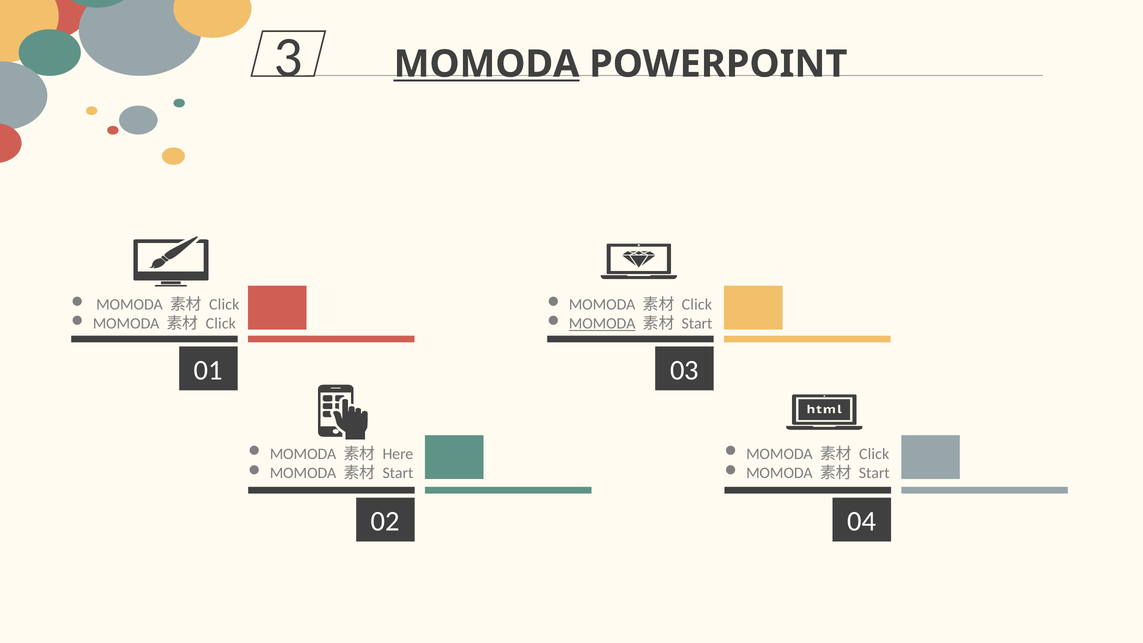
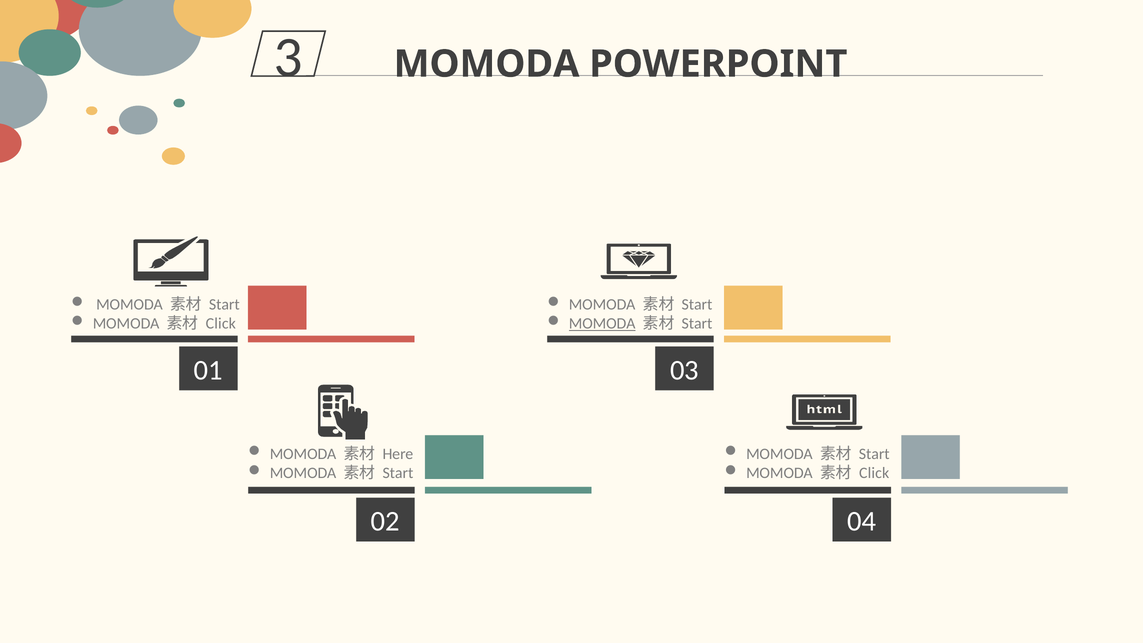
MOMODA underline: present -> none (487, 64)
Click: Click -> Start (224, 304)
Click: Click -> Start (697, 304)
Click: Click -> Start (874, 454)
Start: Start -> Click (874, 473)
